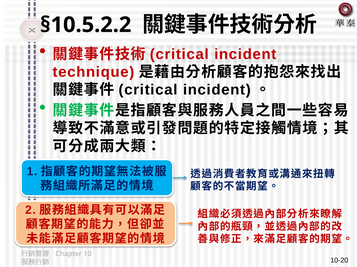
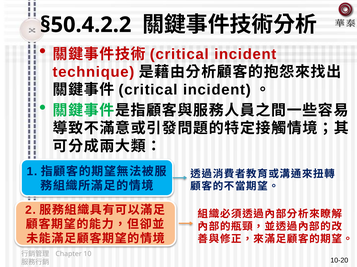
§10.5.2.2: §10.5.2.2 -> §50.4.2.2 (86, 25)
